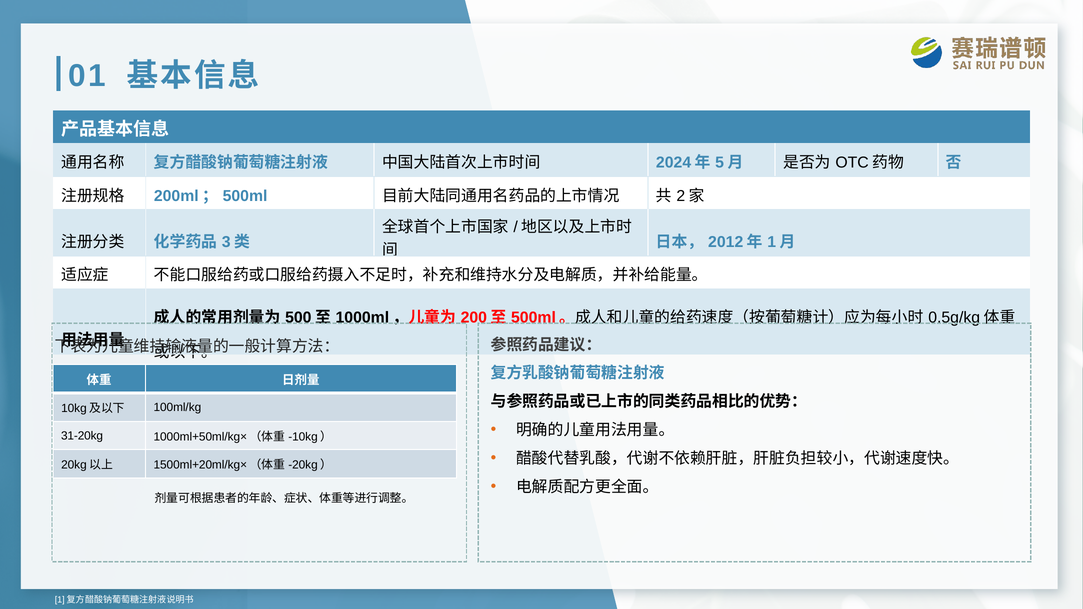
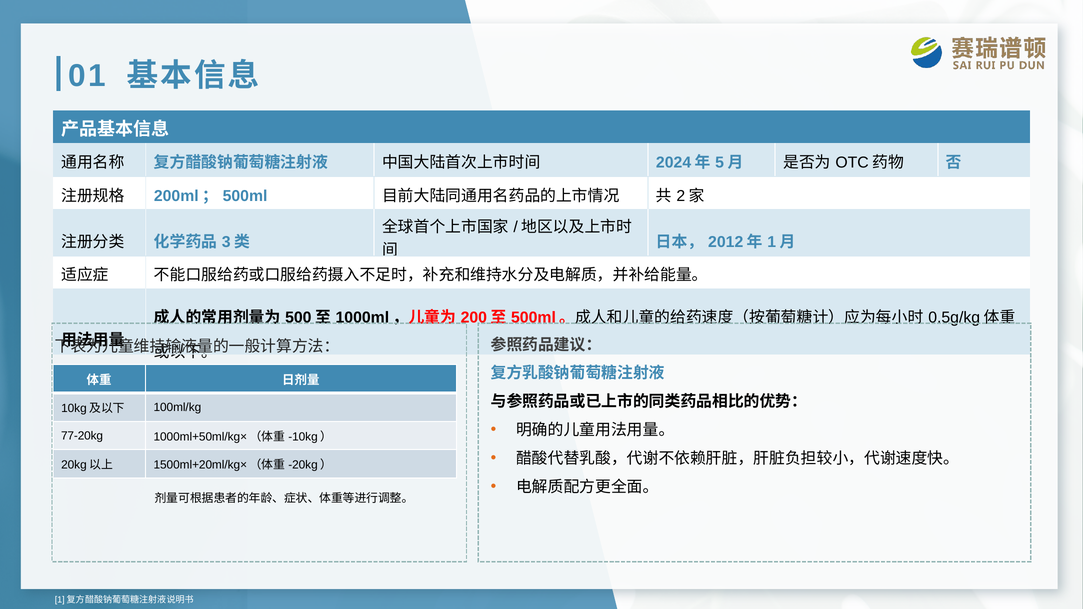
31-20kg: 31-20kg -> 77-20kg (82, 436)
